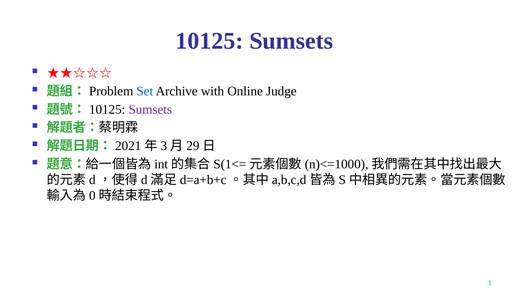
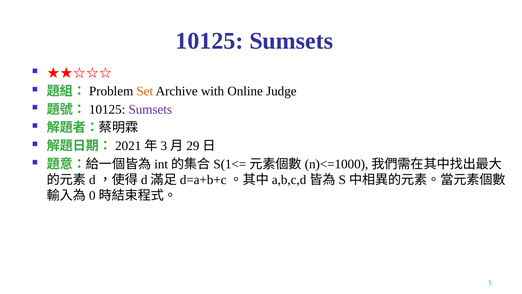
Set colour: blue -> orange (145, 91)
